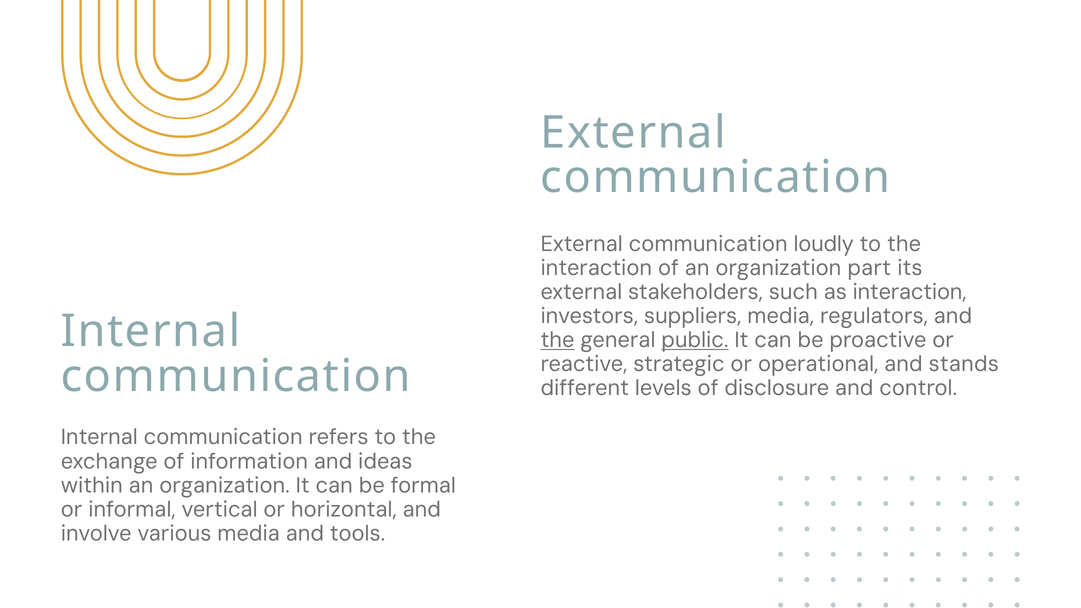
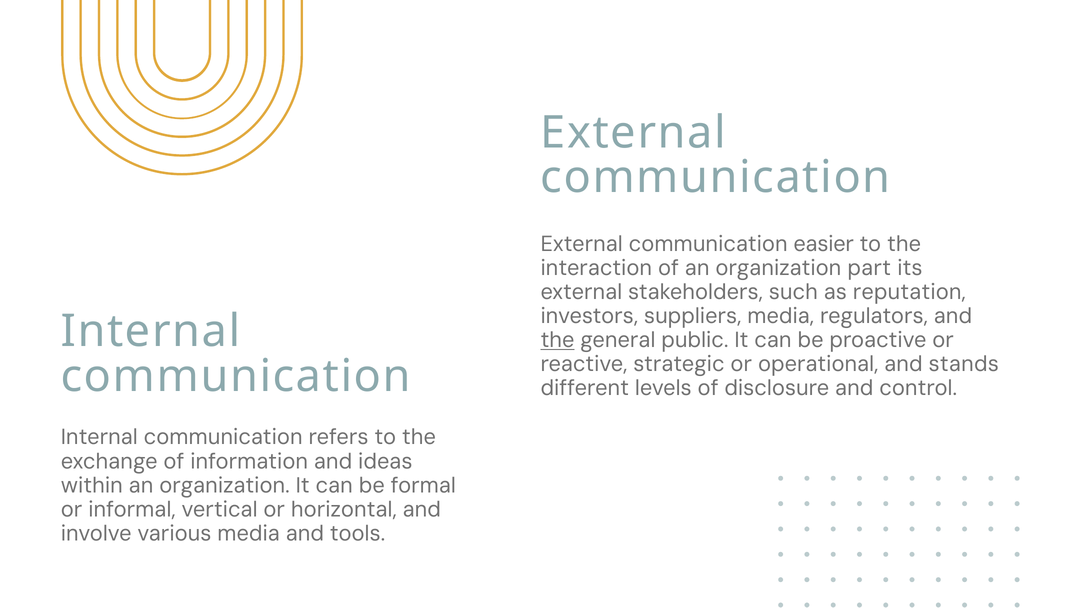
loudly: loudly -> easier (824, 244)
as interaction: interaction -> reputation (909, 292)
public underline: present -> none (695, 340)
